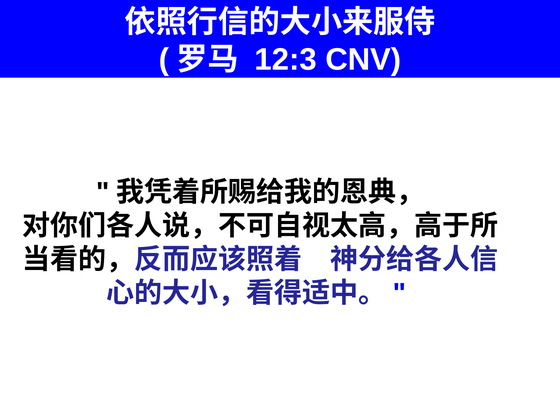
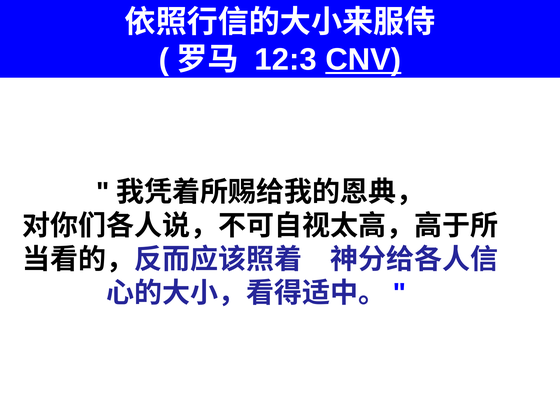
CNV underline: none -> present (363, 60)
